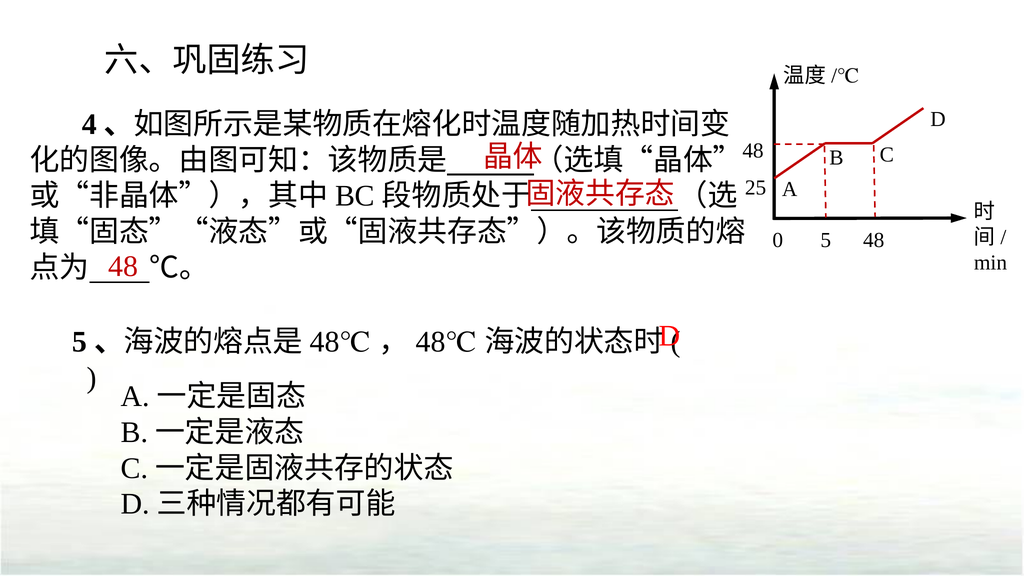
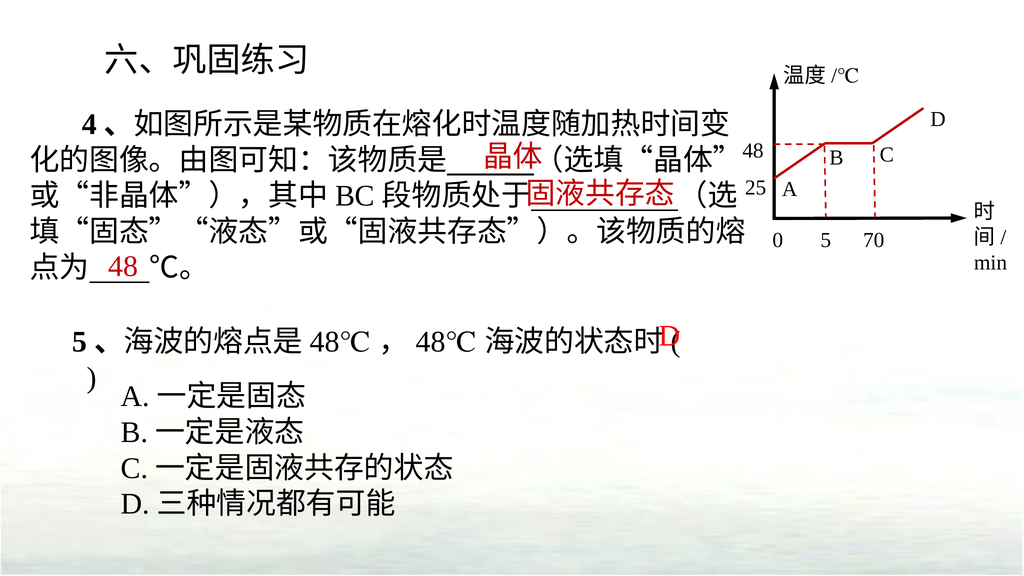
5 48: 48 -> 70 (874, 240)
